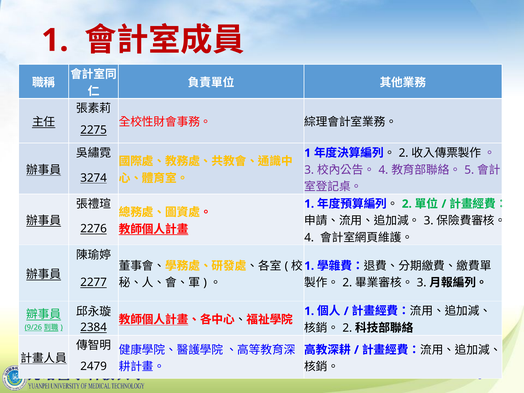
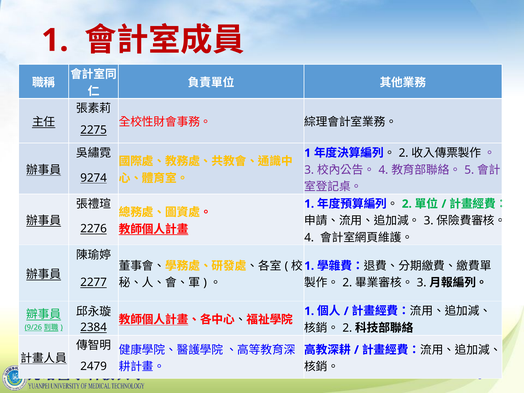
3274: 3274 -> 9274 (94, 178)
